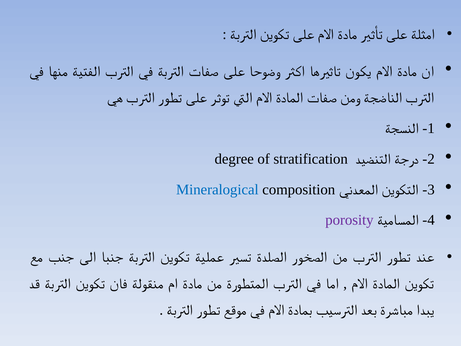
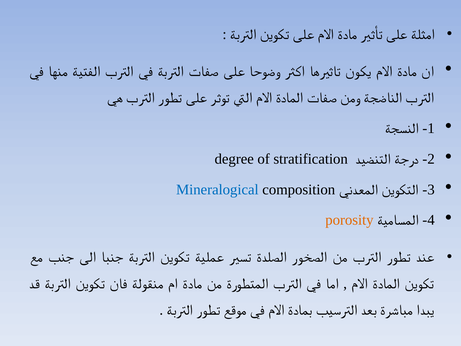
porosity colour: purple -> orange (349, 220)
